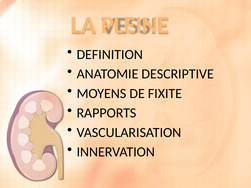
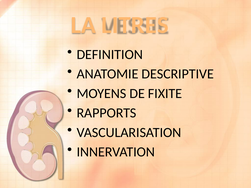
PLEINE: PLEINE -> LITRES (135, 25)
